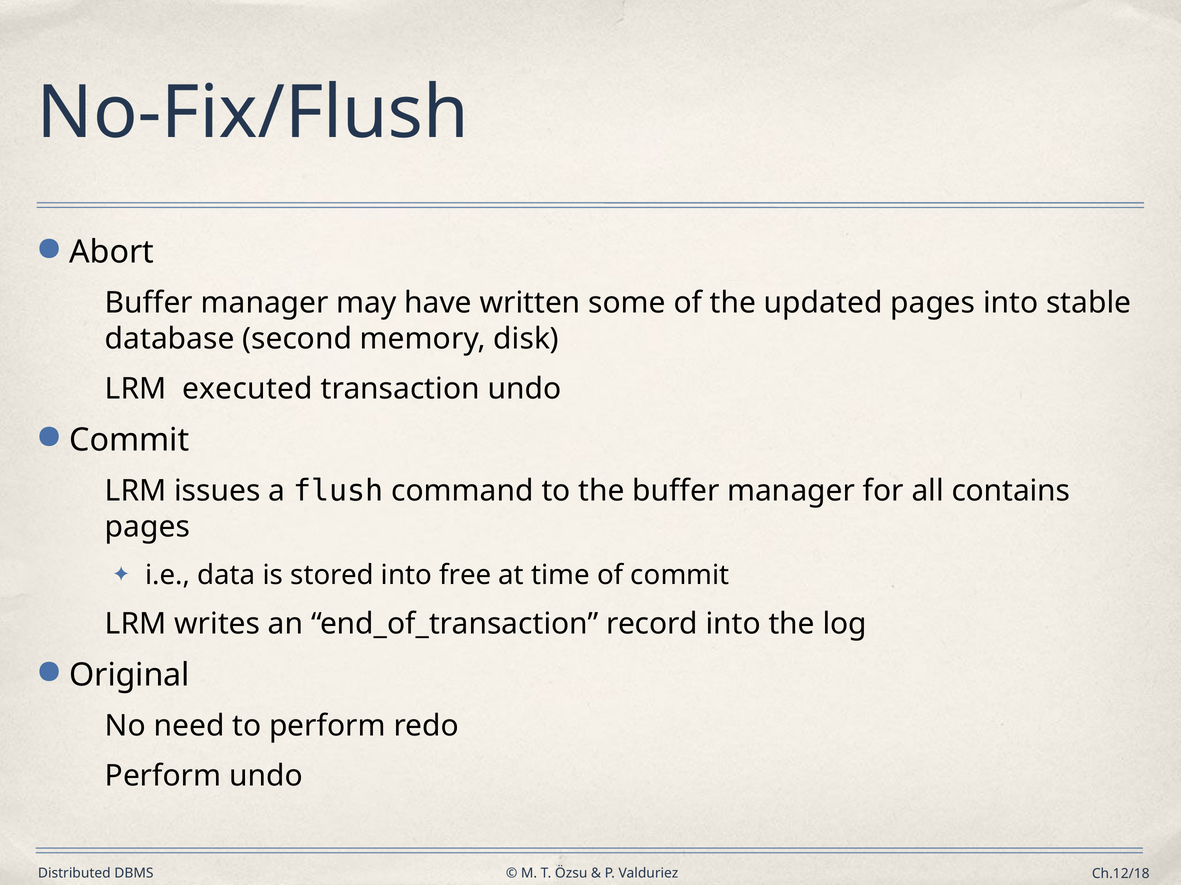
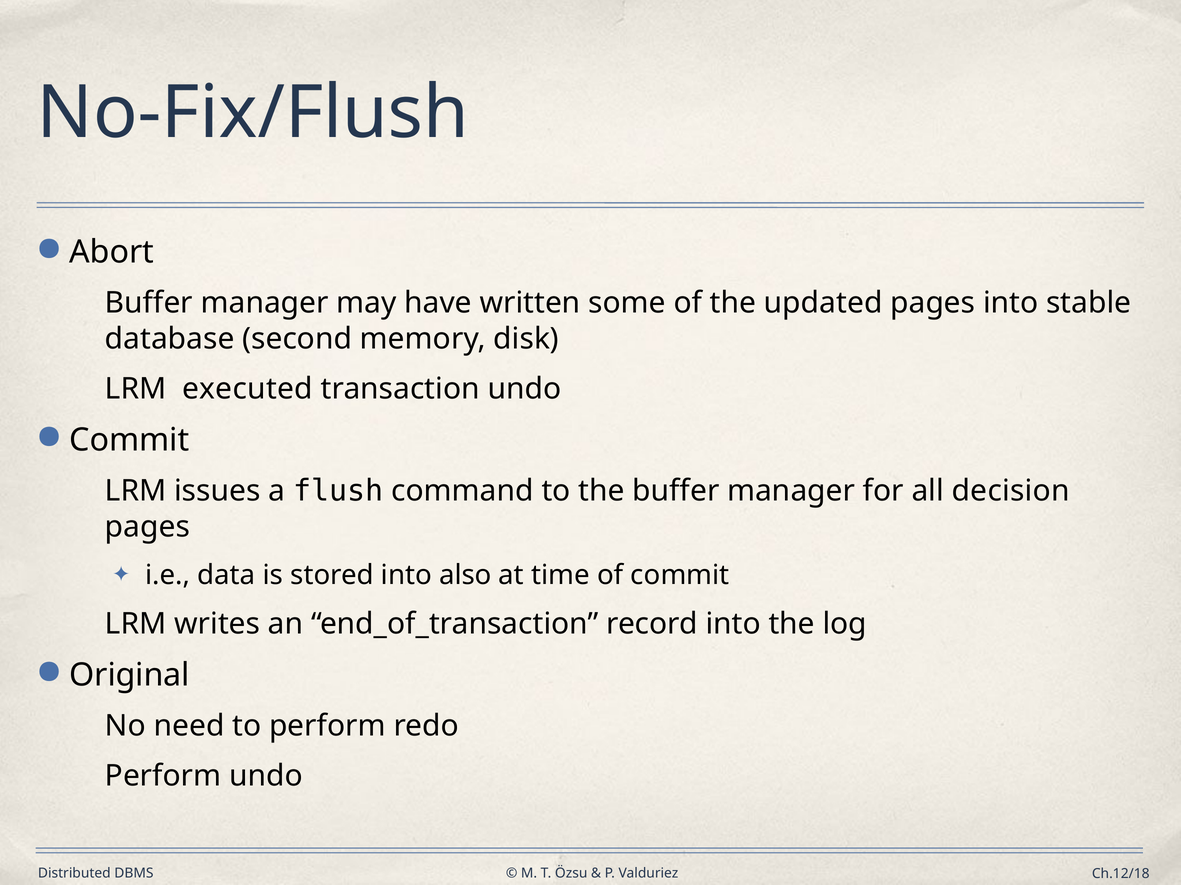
contains: contains -> decision (1011, 491)
free: free -> also (465, 576)
